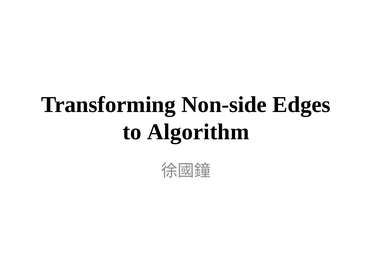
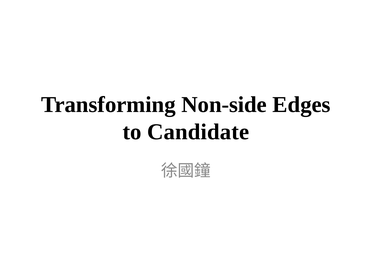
Algorithm: Algorithm -> Candidate (198, 132)
